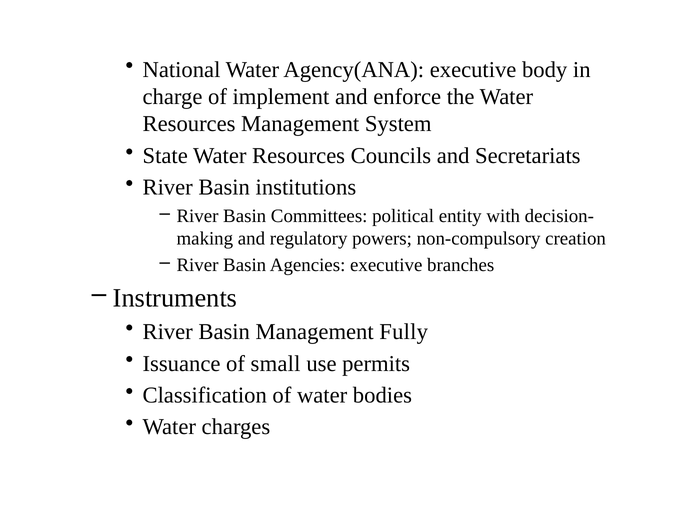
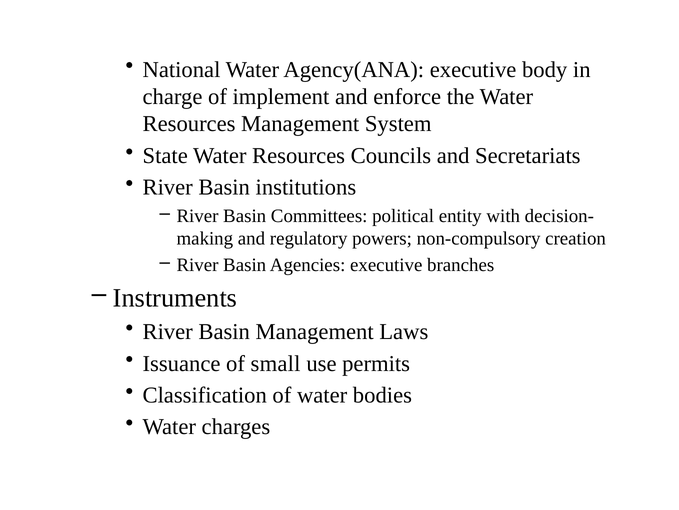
Fully: Fully -> Laws (404, 331)
